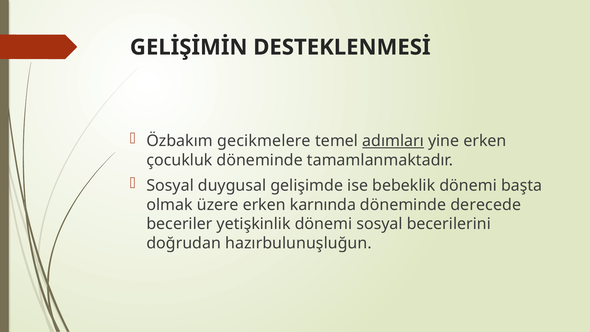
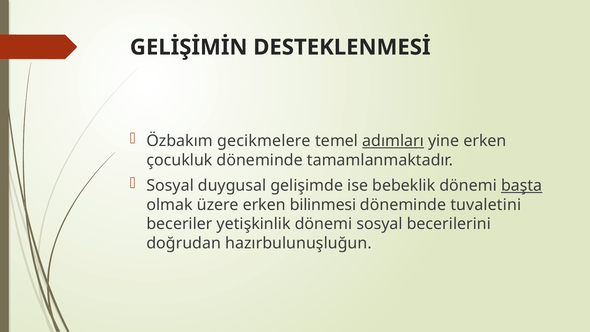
başta underline: none -> present (522, 185)
karnında: karnında -> bilinmesi (323, 205)
derecede: derecede -> tuvaletini (486, 205)
